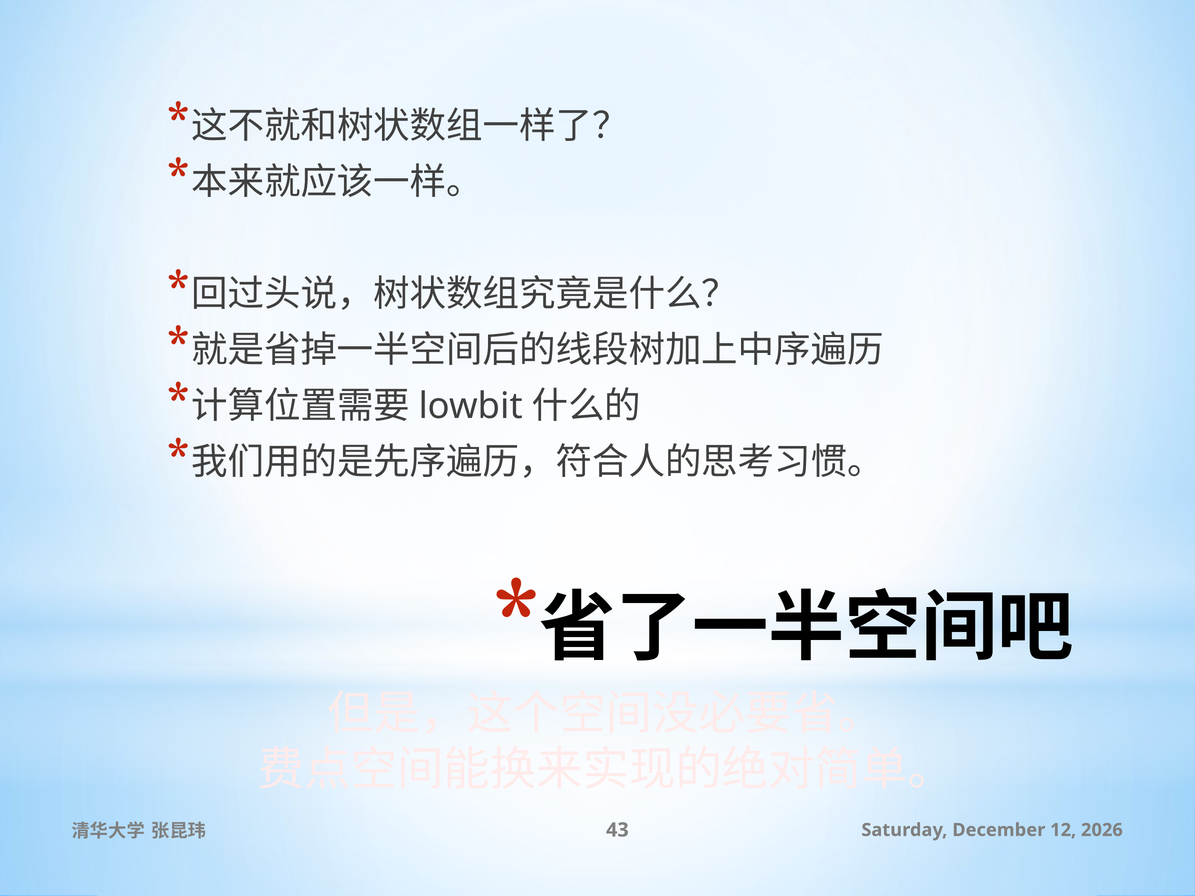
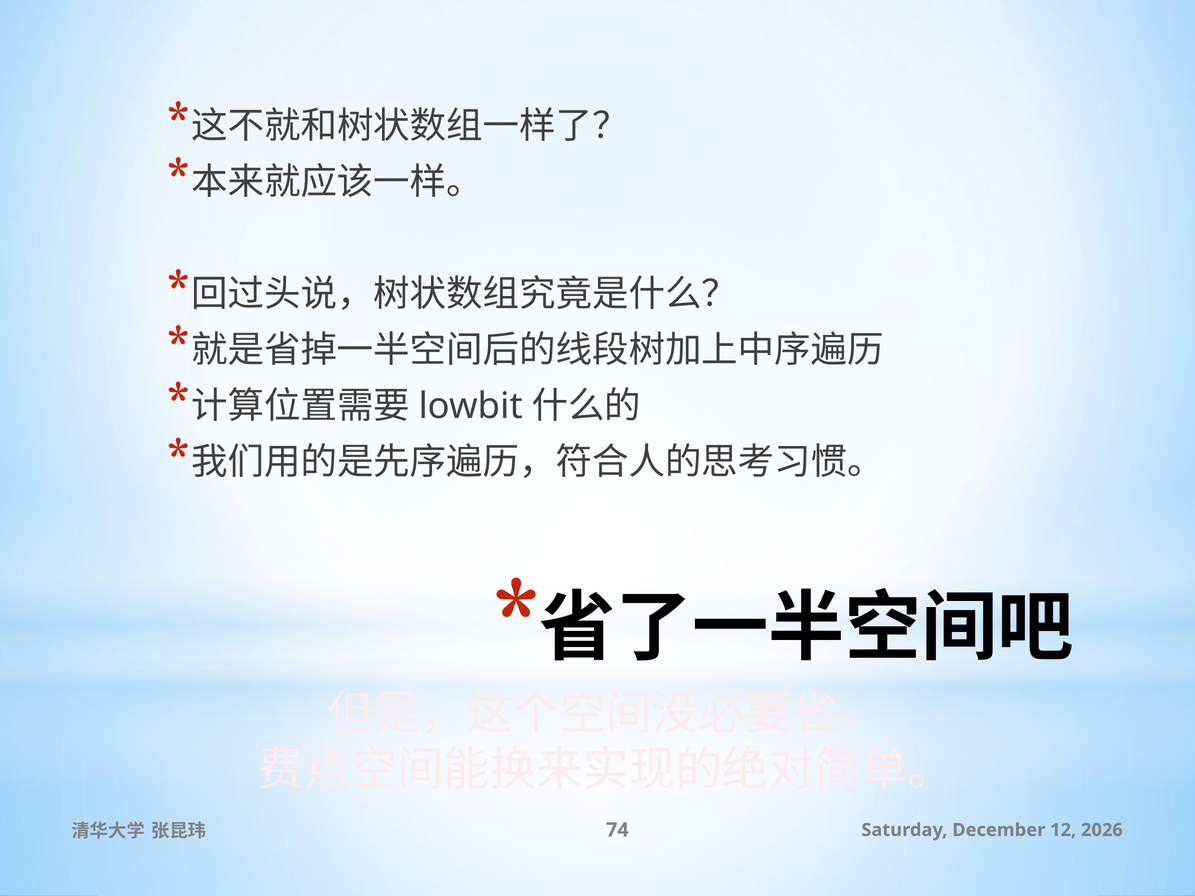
43: 43 -> 74 (617, 830)
